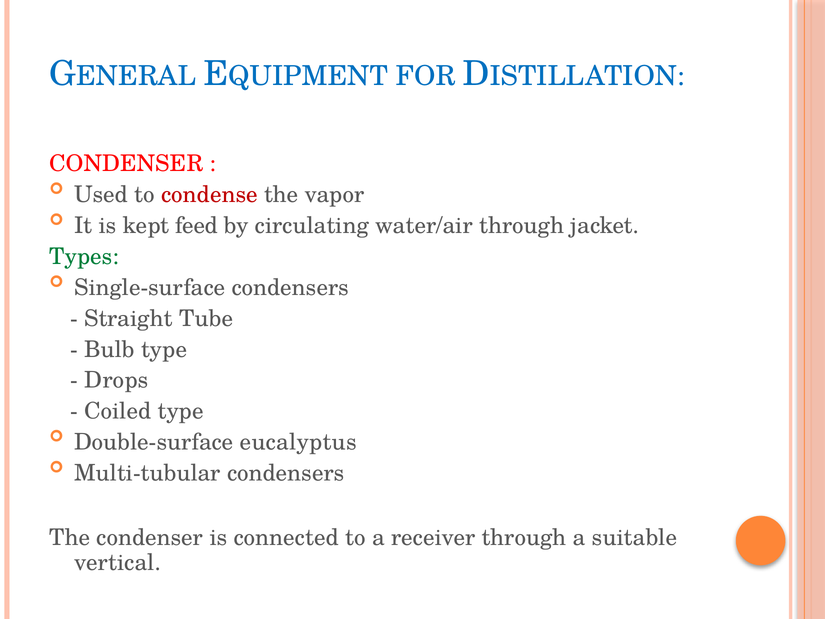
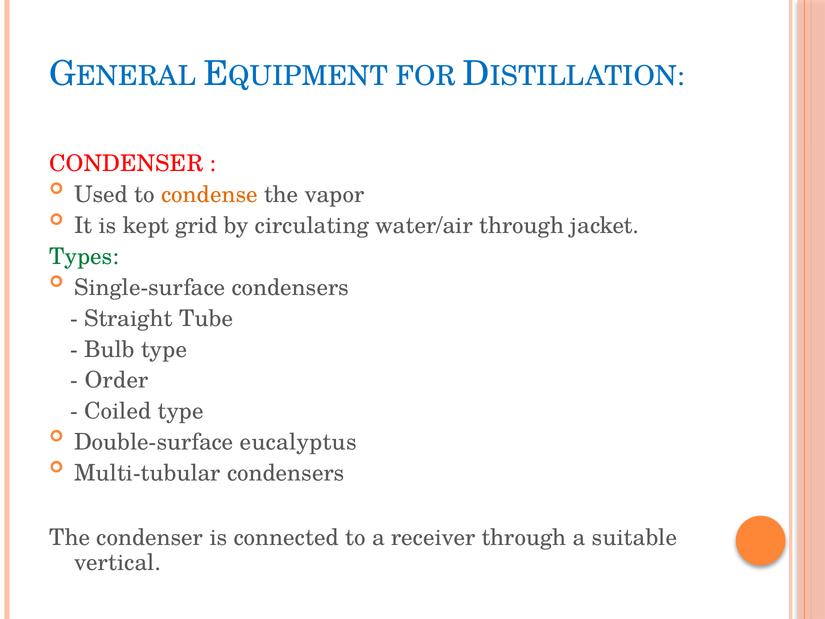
condense colour: red -> orange (209, 195)
feed: feed -> grid (197, 226)
Drops: Drops -> Order (117, 380)
